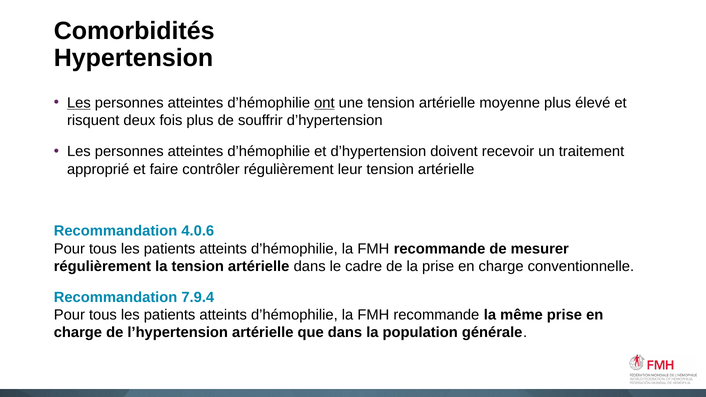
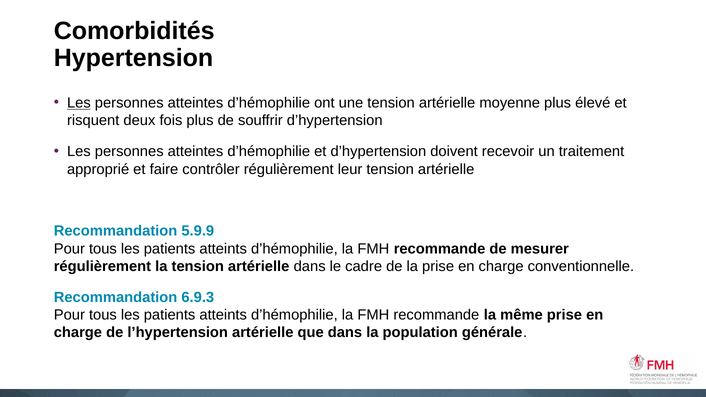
ont underline: present -> none (324, 103)
4.0.6: 4.0.6 -> 5.9.9 (198, 231)
7.9.4: 7.9.4 -> 6.9.3 (198, 297)
